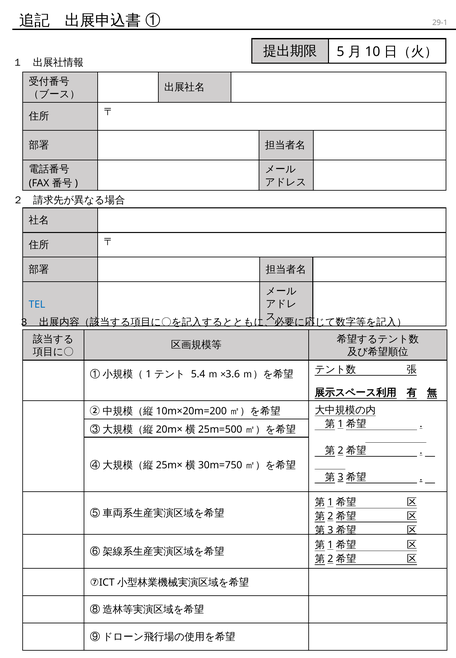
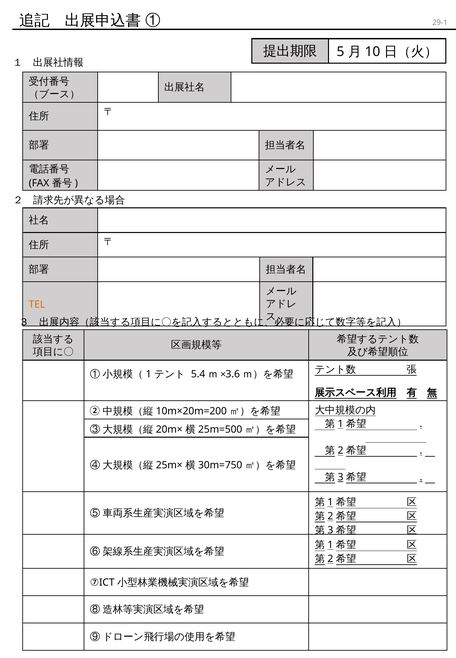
TEL colour: blue -> orange (37, 305)
